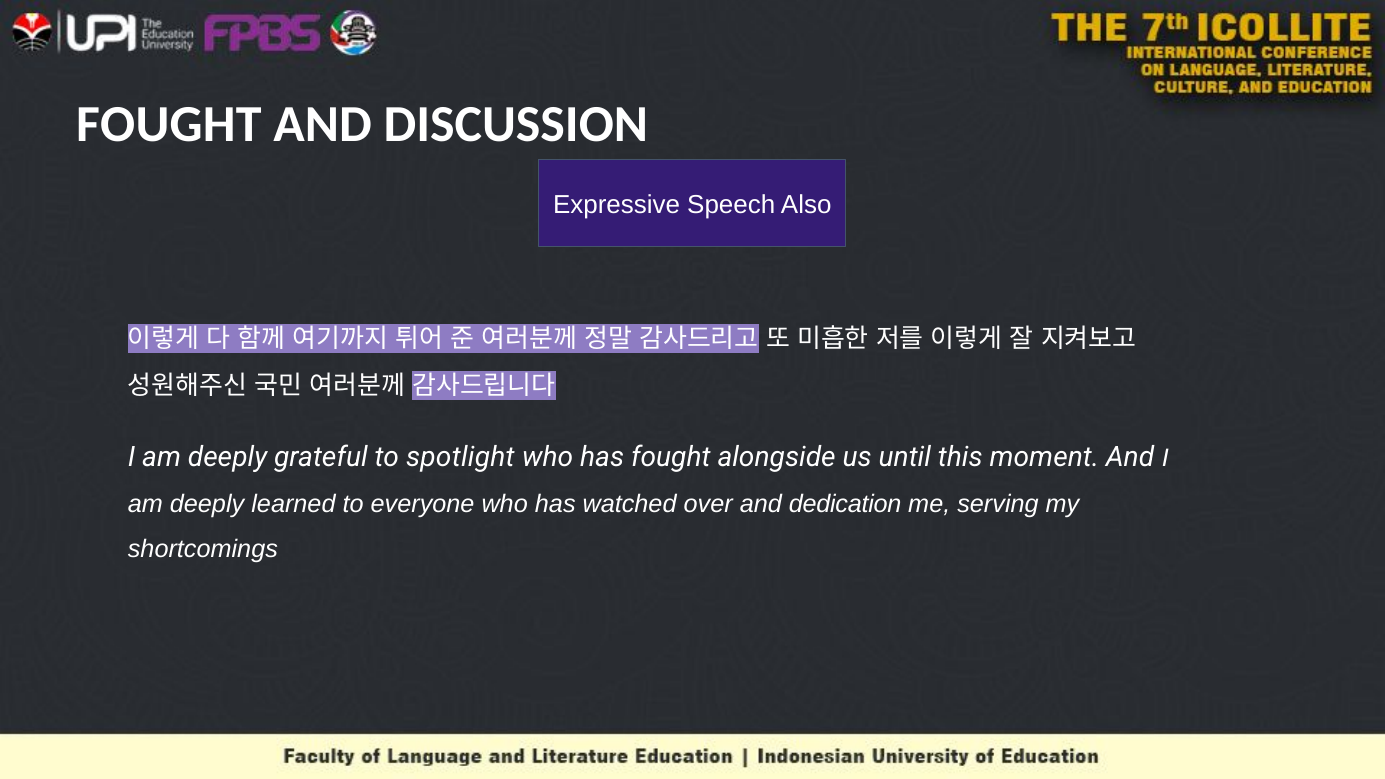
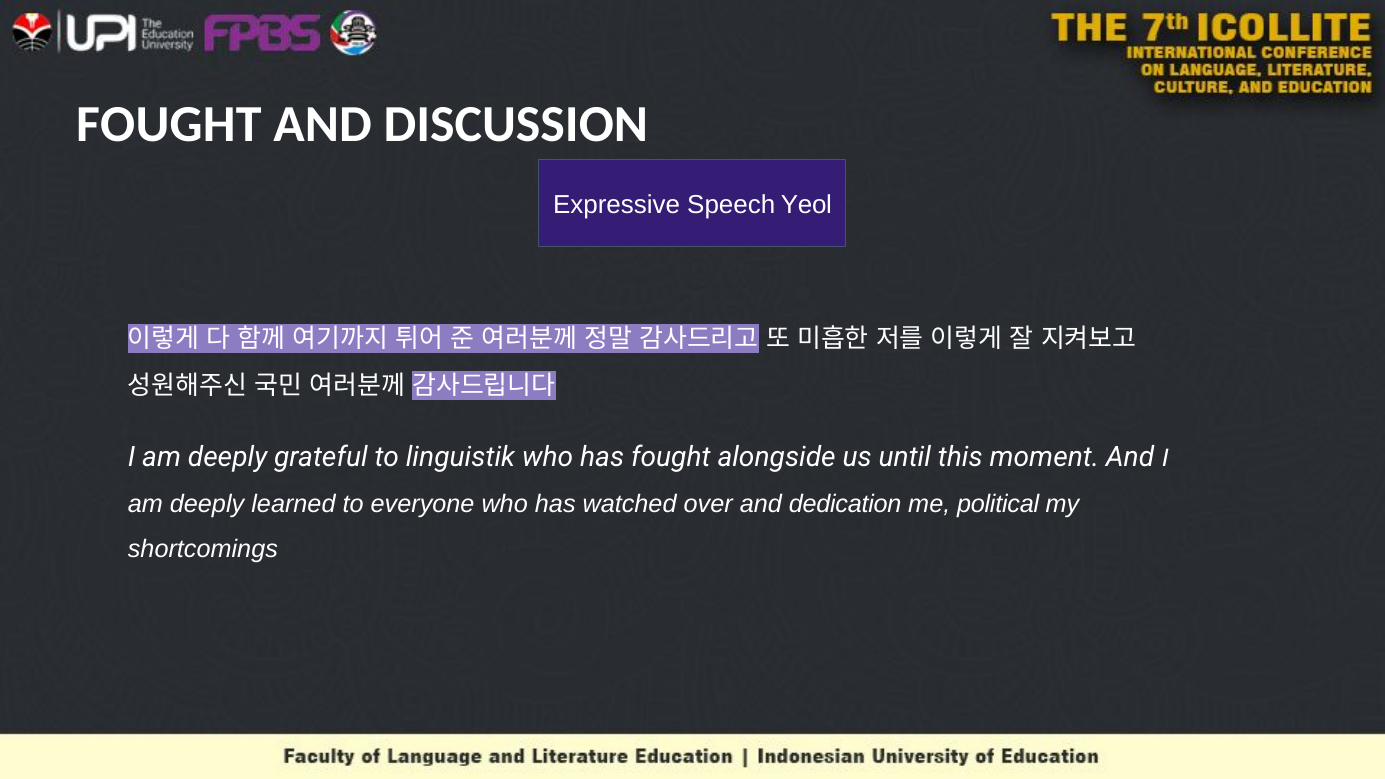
Also: Also -> Yeol (806, 205)
spotlight: spotlight -> linguistik (460, 457)
serving: serving -> political (998, 504)
